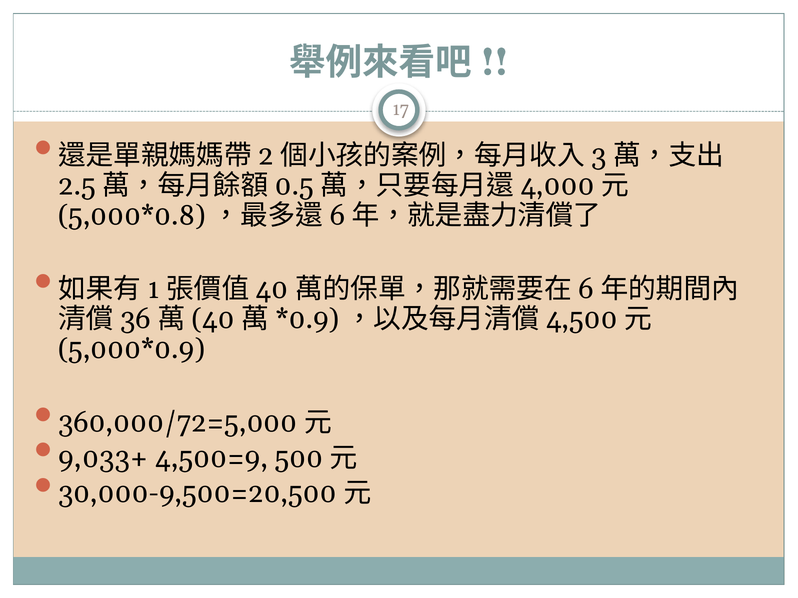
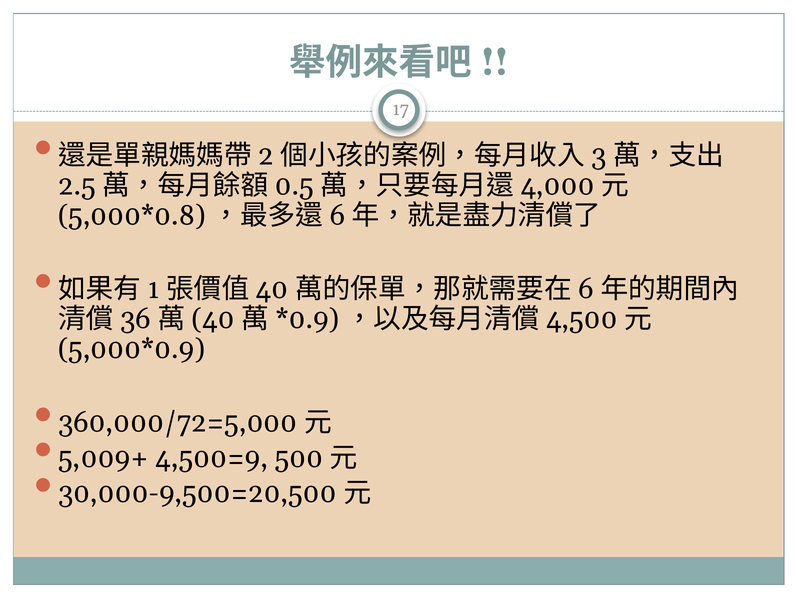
9,033+: 9,033+ -> 5,009+ (103, 458)
